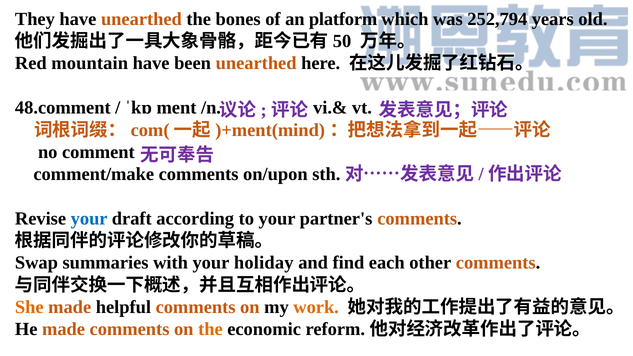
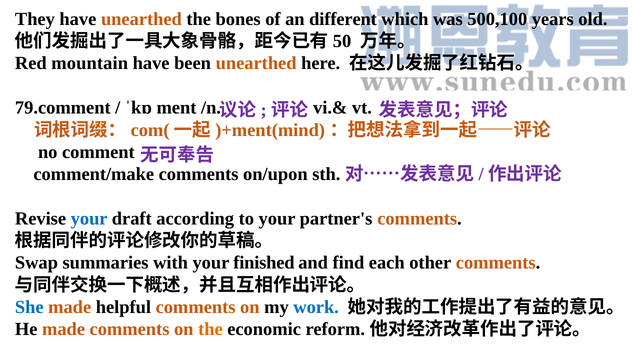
platform: platform -> different (343, 19)
252,794: 252,794 -> 500,100 (497, 19)
48.comment: 48.comment -> 79.comment (63, 108)
holiday: holiday -> finished (264, 263)
She colour: orange -> blue (29, 307)
work colour: orange -> blue (316, 307)
